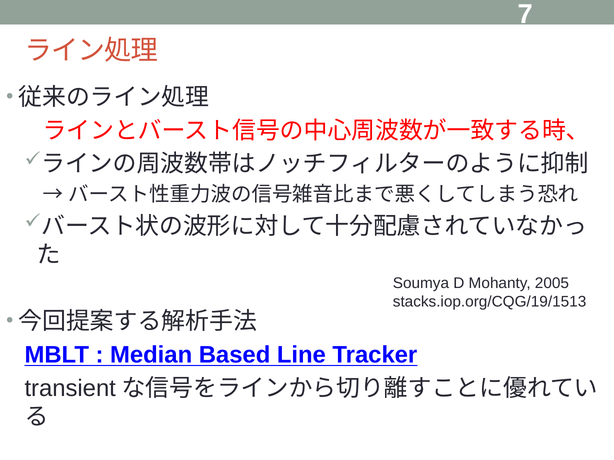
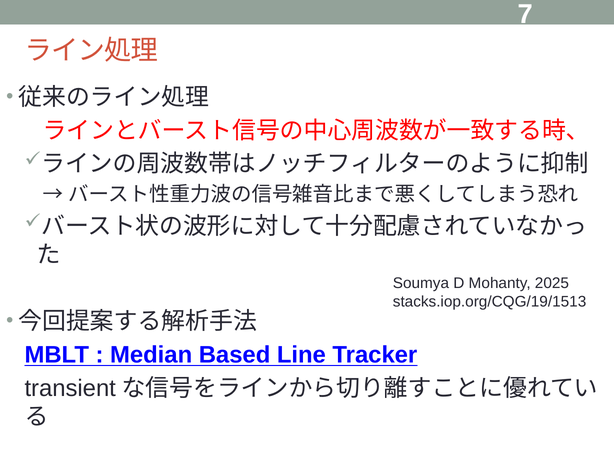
2005: 2005 -> 2025 (552, 284)
